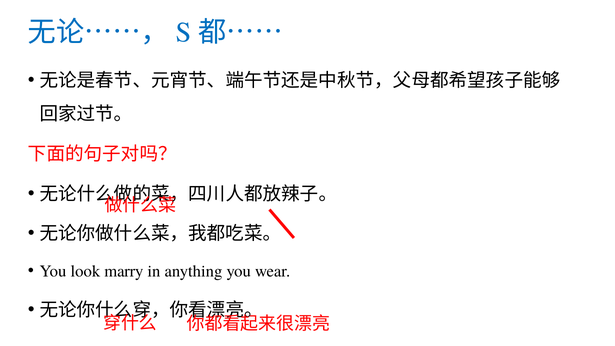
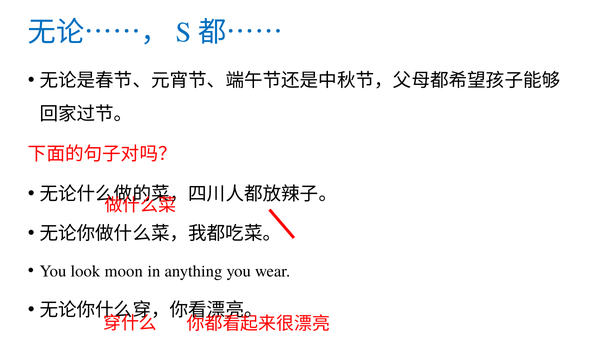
marry: marry -> moon (124, 271)
